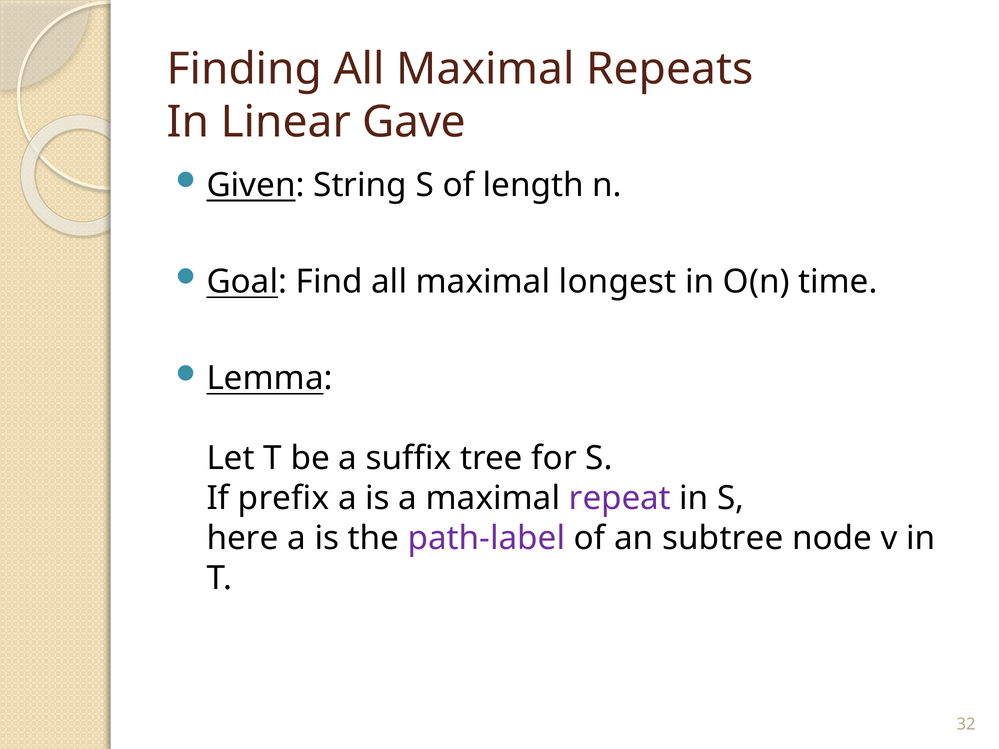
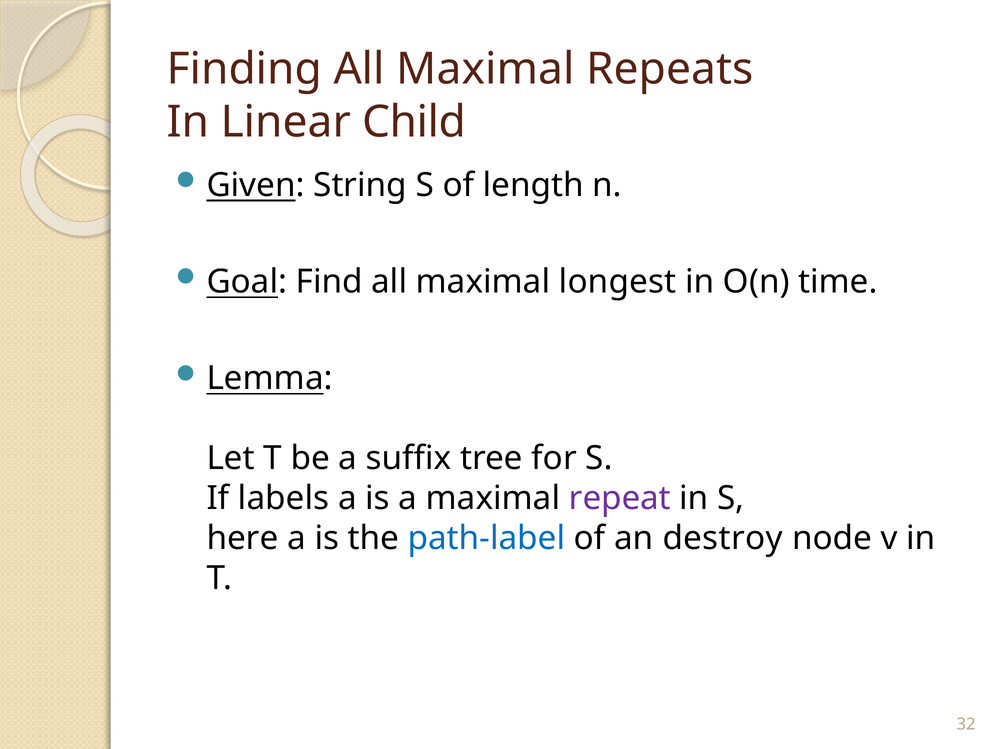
Gave: Gave -> Child (414, 122)
prefix: prefix -> labels (284, 498)
path-label colour: purple -> blue (486, 538)
subtree: subtree -> destroy (723, 538)
